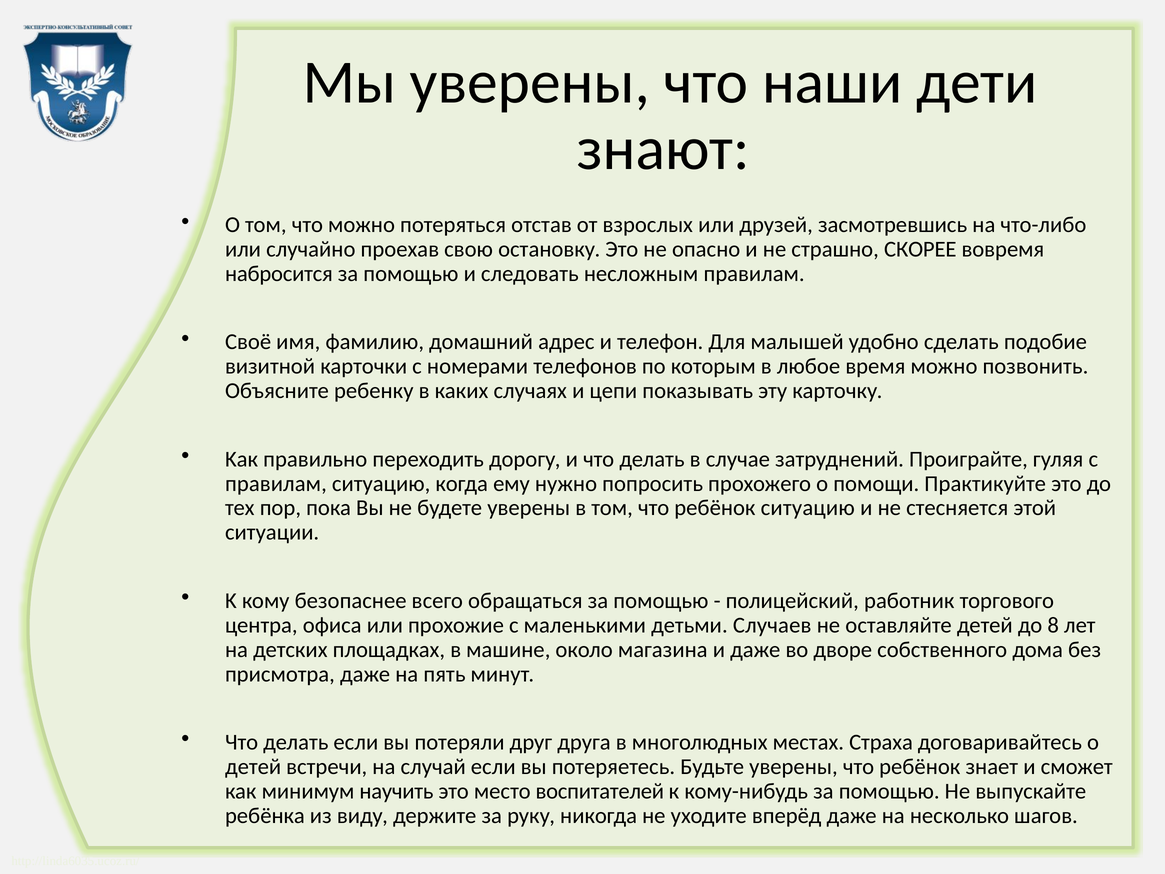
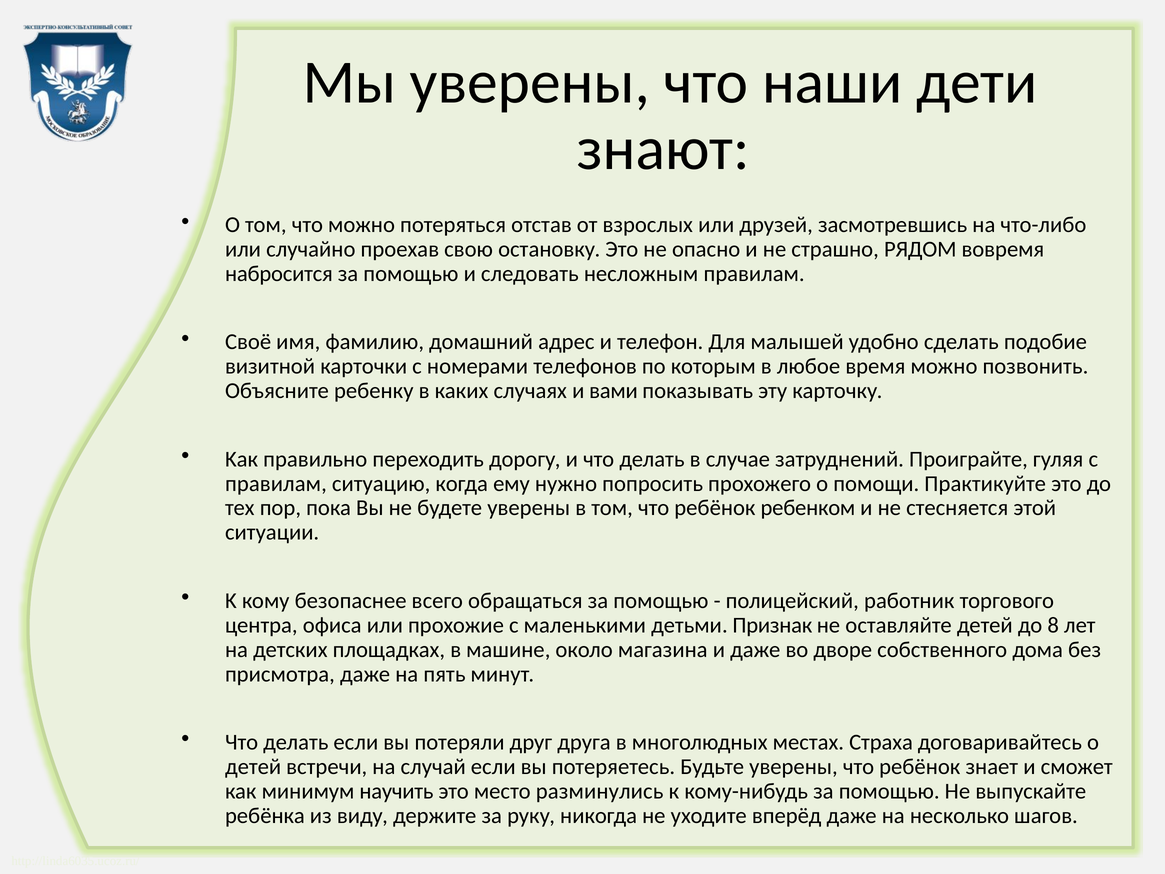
СКОРЕЕ: СКОРЕЕ -> РЯДОМ (920, 249)
цепи: цепи -> вами (613, 391)
ребёнок ситуацию: ситуацию -> ребенком (808, 508)
Случаев: Случаев -> Признак (772, 625)
воспитателей: воспитателей -> разминулись (600, 791)
